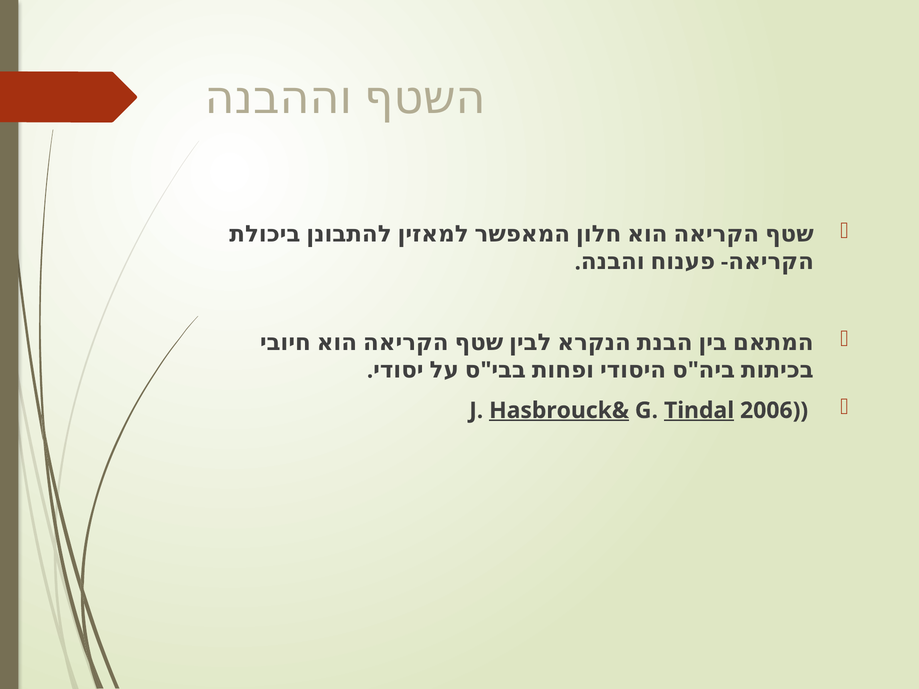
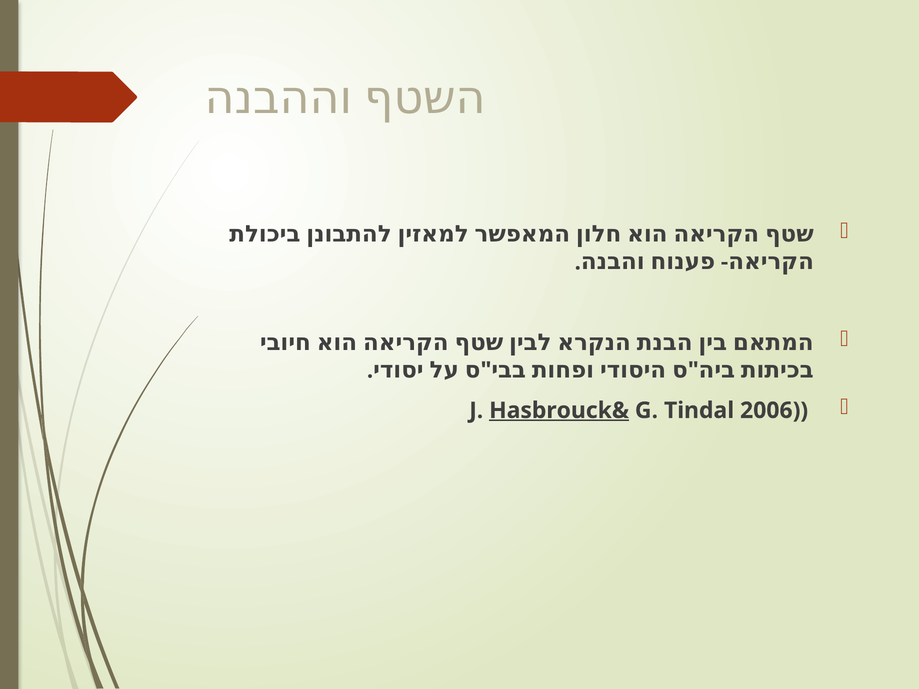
Tindal underline: present -> none (699, 411)
